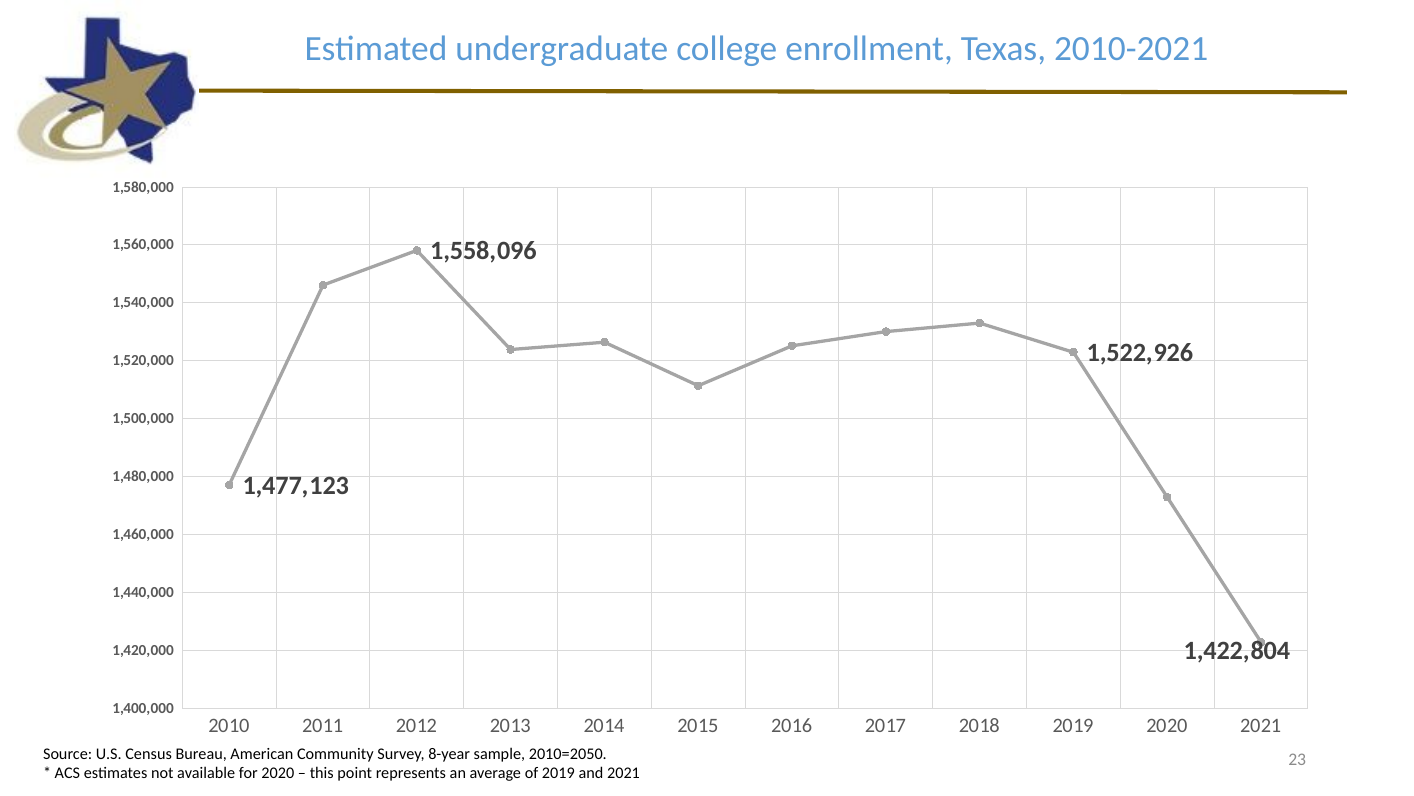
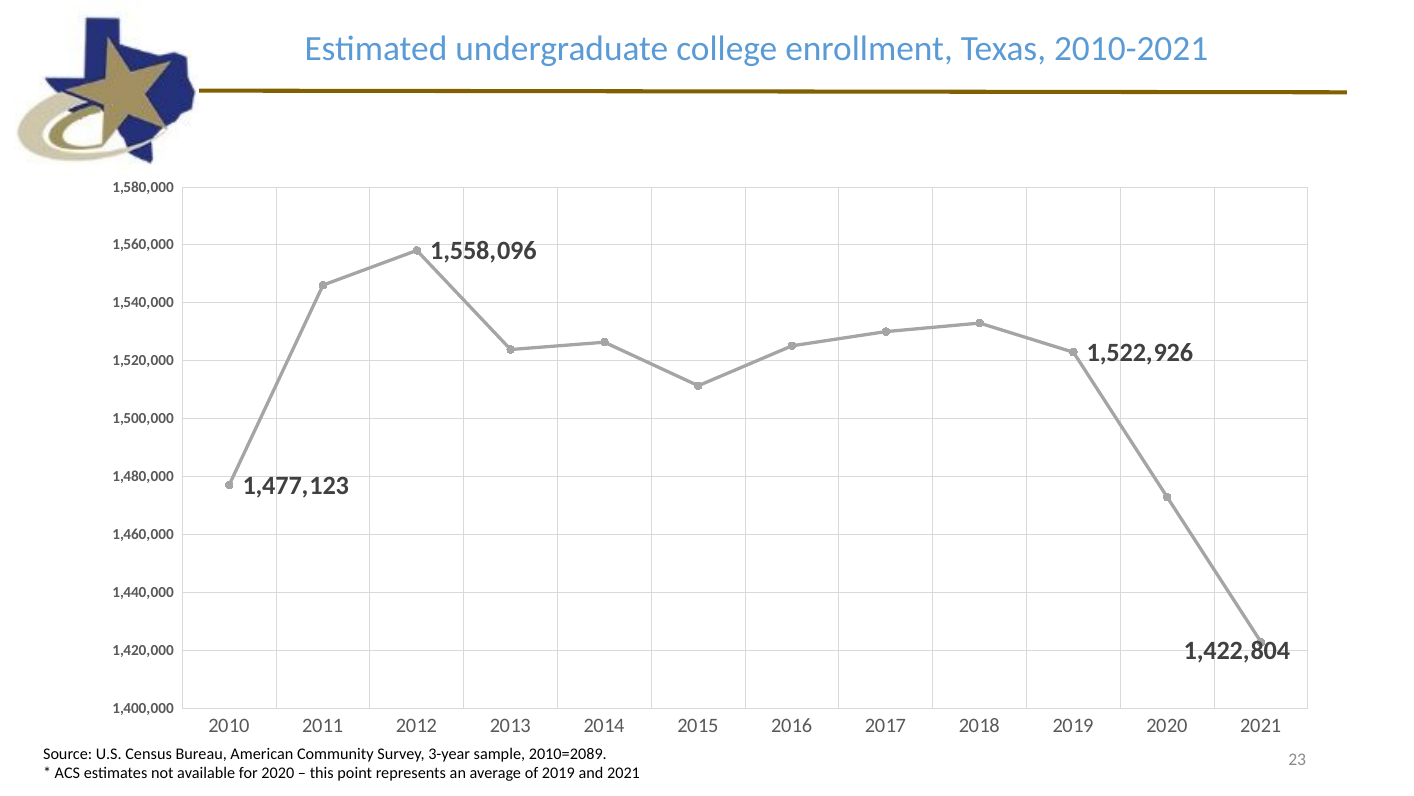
8-year: 8-year -> 3-year (449, 753)
2010=2050: 2010=2050 -> 2010=2089 (568, 753)
